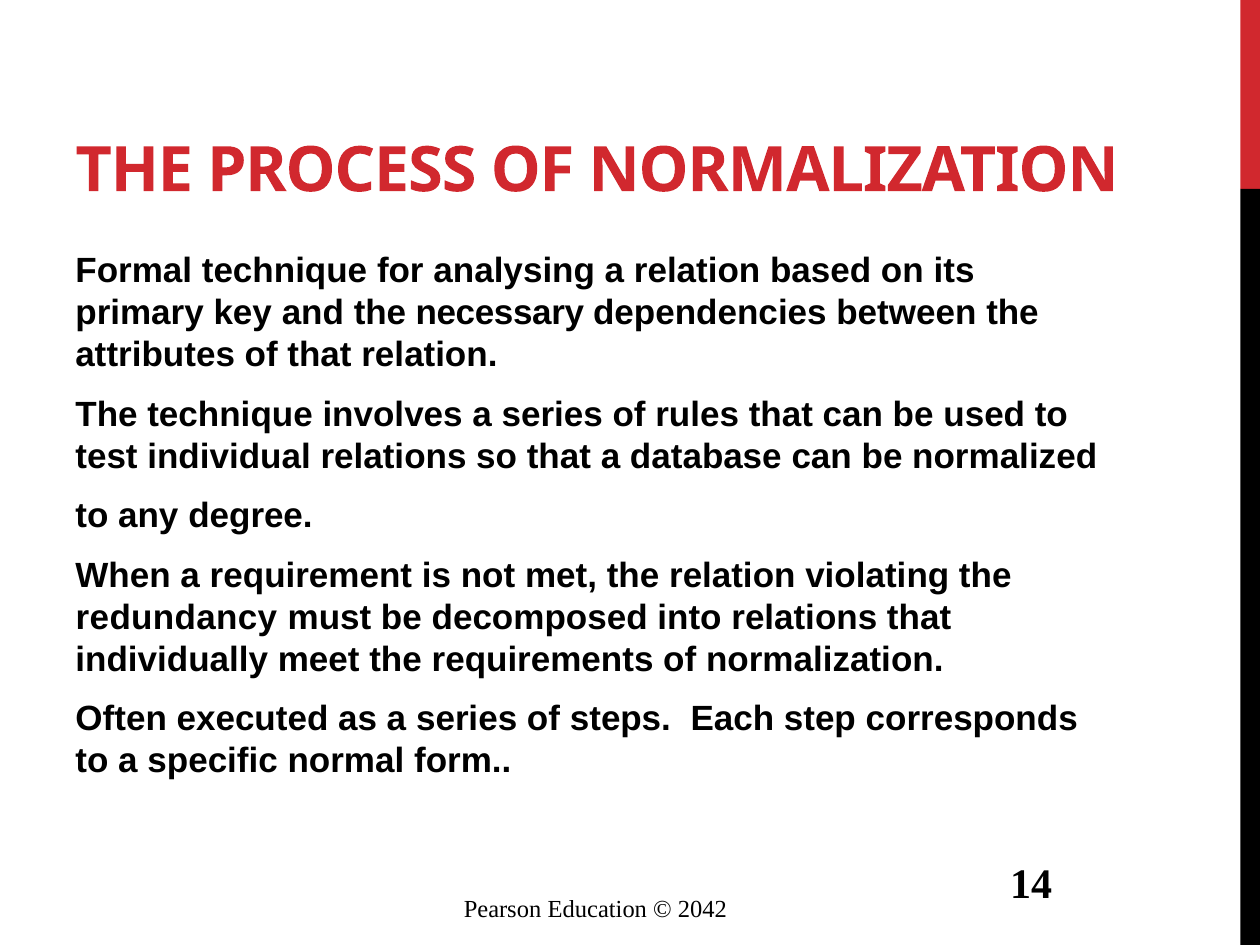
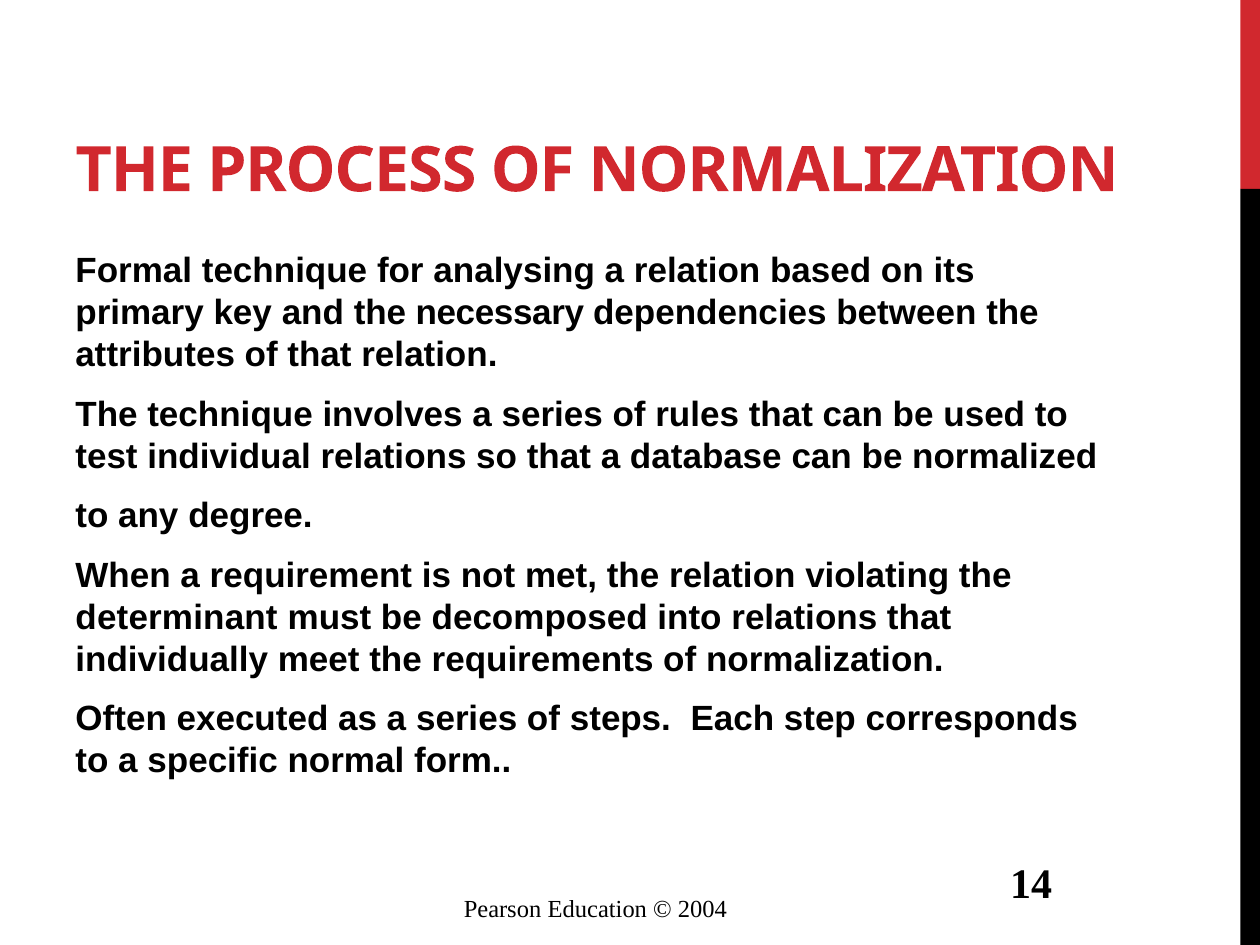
redundancy: redundancy -> determinant (177, 618)
2042: 2042 -> 2004 (702, 909)
